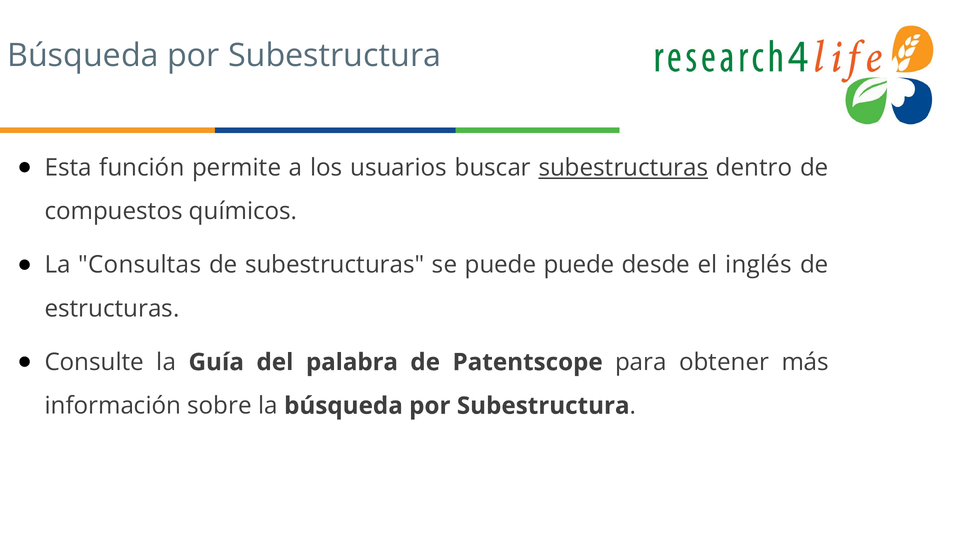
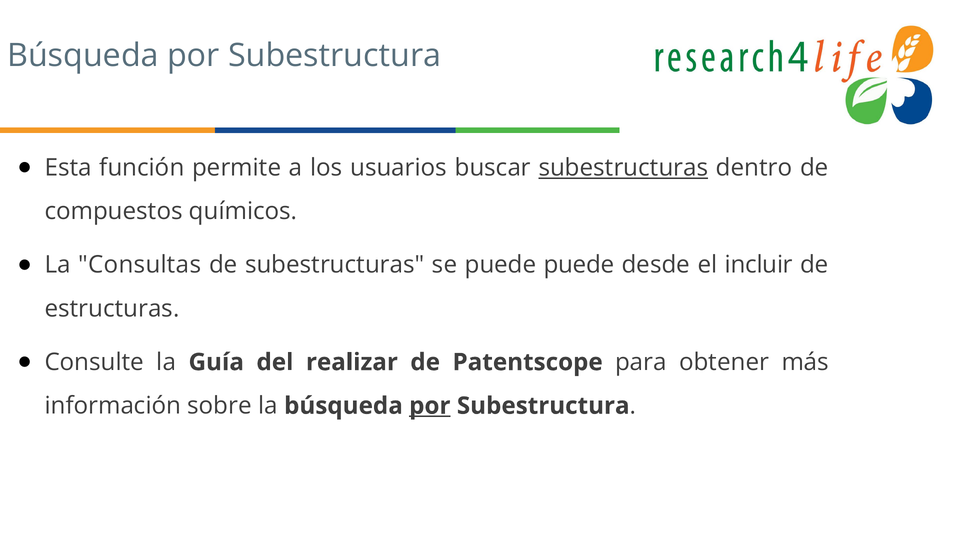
inglés: inglés -> incluir (759, 265)
palabra: palabra -> realizar (352, 362)
por underline: none -> present (430, 406)
